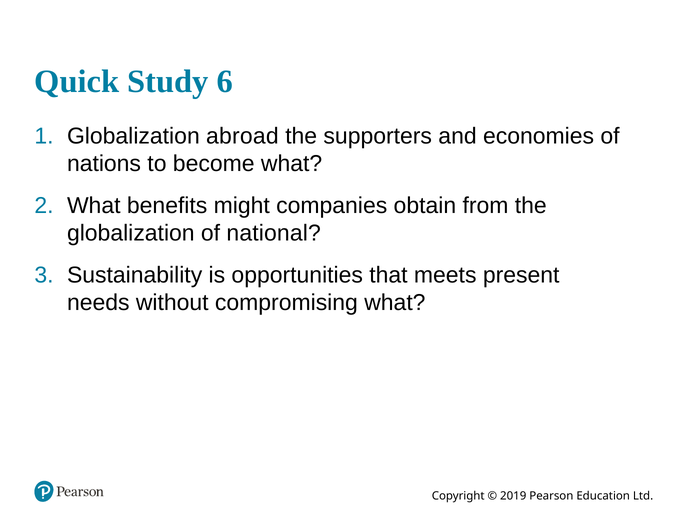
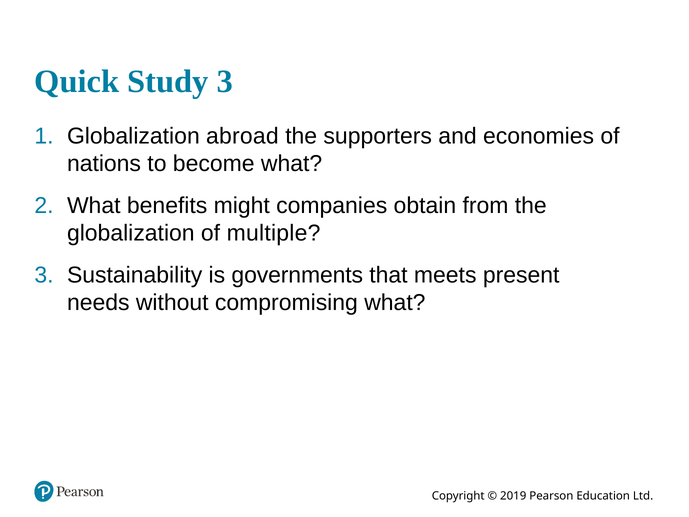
Study 6: 6 -> 3 (225, 82)
national: national -> multiple (274, 233)
opportunities: opportunities -> governments (297, 275)
